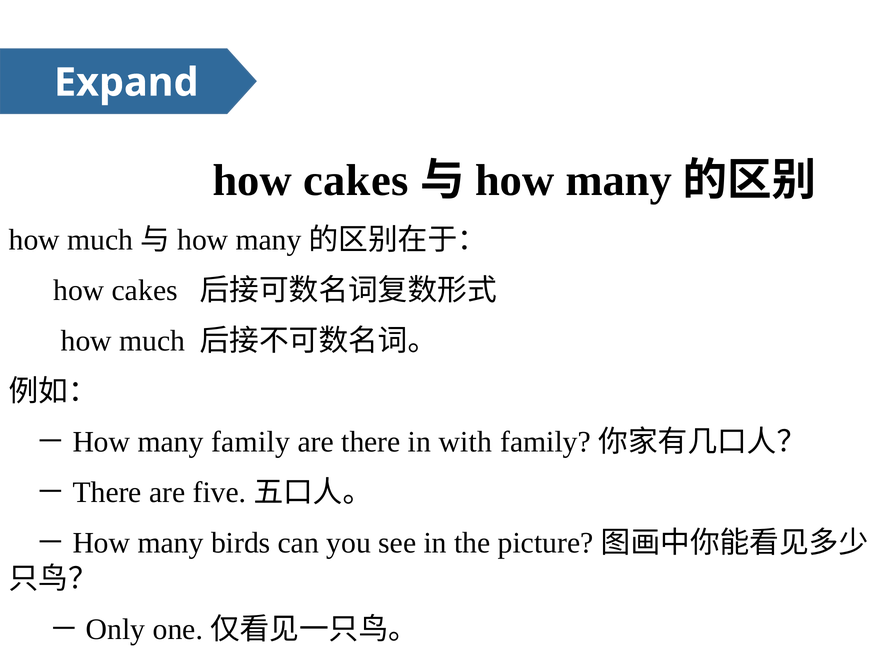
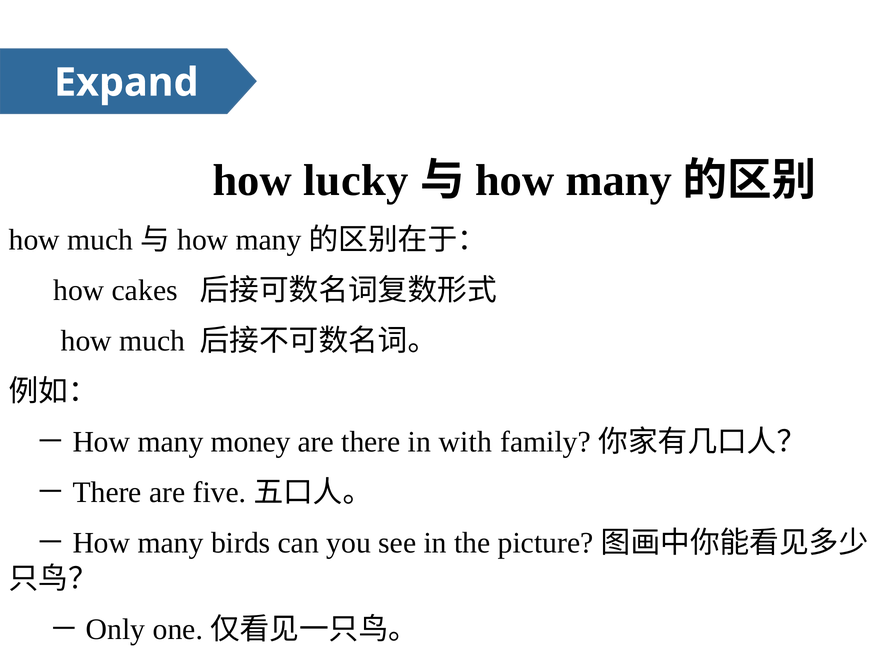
cakes: cakes -> lucky (356, 180)
many family: family -> money (251, 442)
